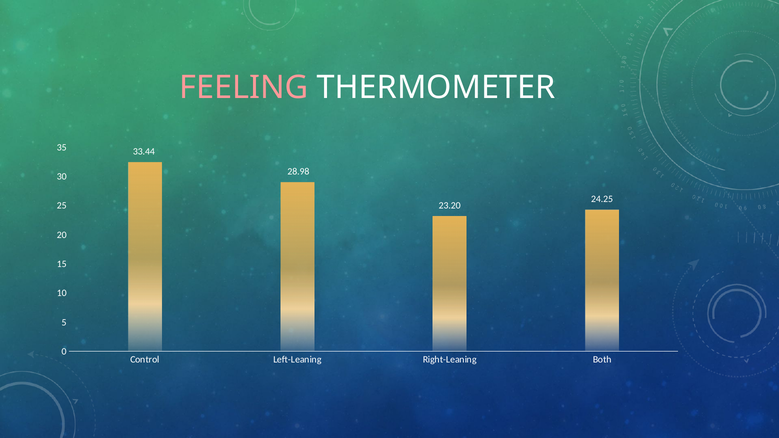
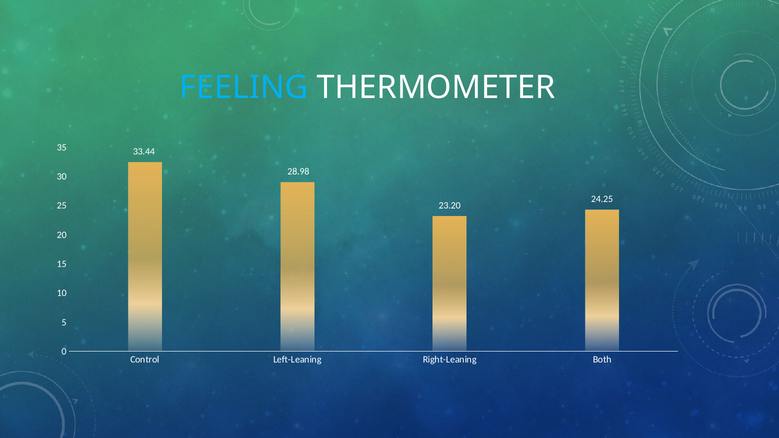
FEELING colour: pink -> light blue (244, 88)
